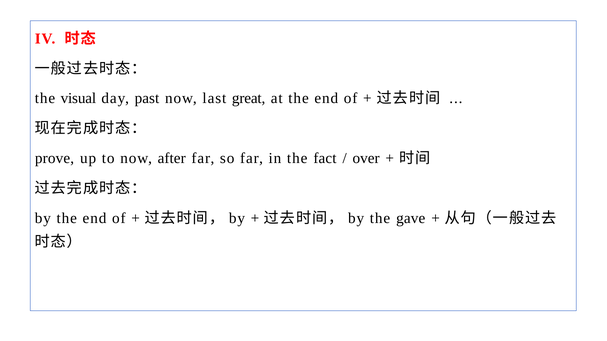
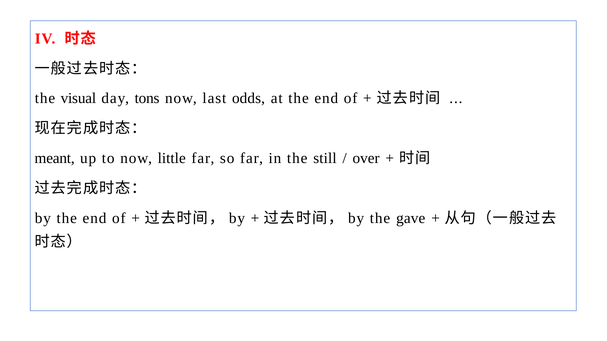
past: past -> tons (147, 99)
great: great -> odds (249, 99)
prove: prove -> meant (55, 159)
after: after -> little (172, 159)
fact: fact -> still (325, 159)
